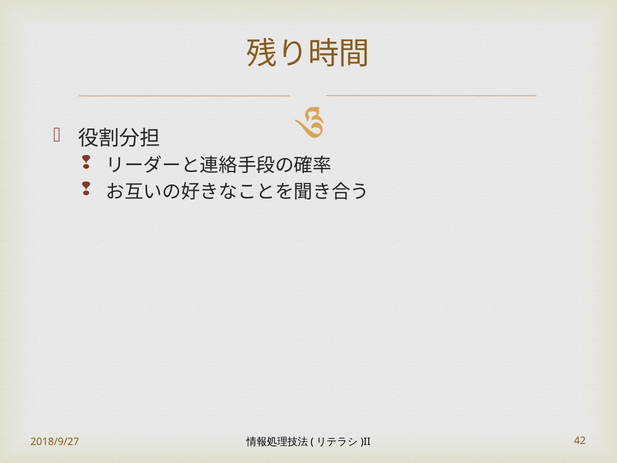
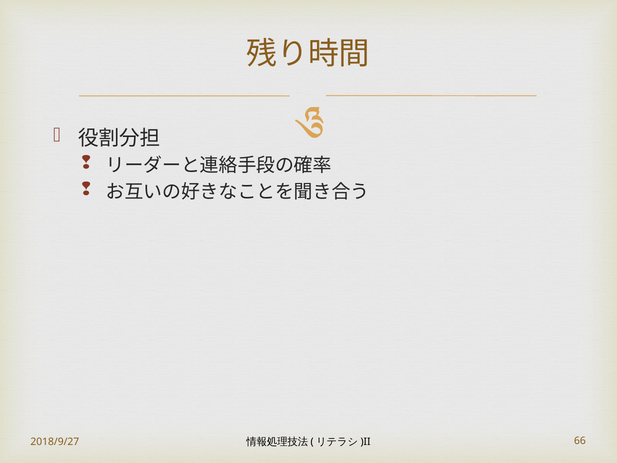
42: 42 -> 66 (580, 441)
